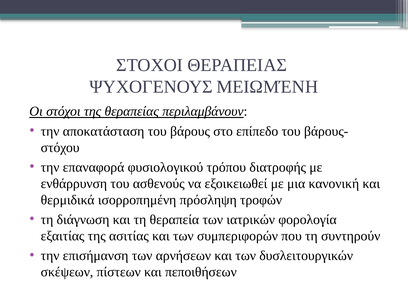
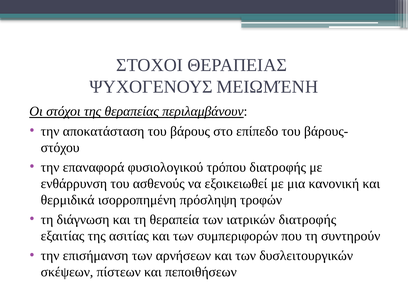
ιατρικών φορολογία: φορολογία -> διατροφής (307, 220)
